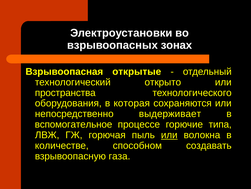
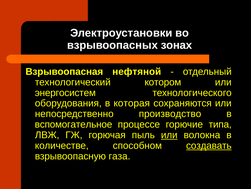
открытые: открытые -> нефтяной (137, 71)
открыто: открыто -> котором (163, 82)
пространства: пространства -> энергосистем (65, 92)
выдерживает: выдерживает -> производство (170, 113)
создавать underline: none -> present (209, 145)
